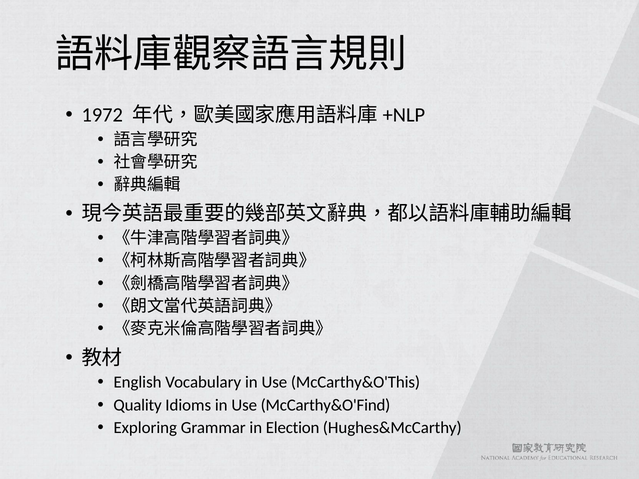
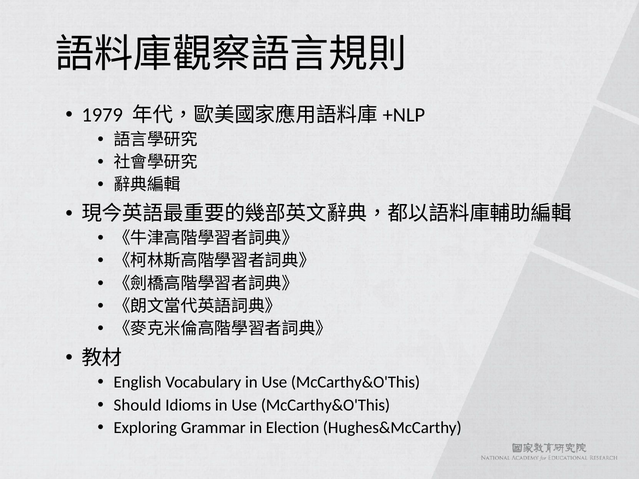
1972: 1972 -> 1979 (102, 115)
Quality: Quality -> Should (137, 405)
Idioms in Use McCarthy&O'Find: McCarthy&O'Find -> McCarthy&O'This (325, 405)
